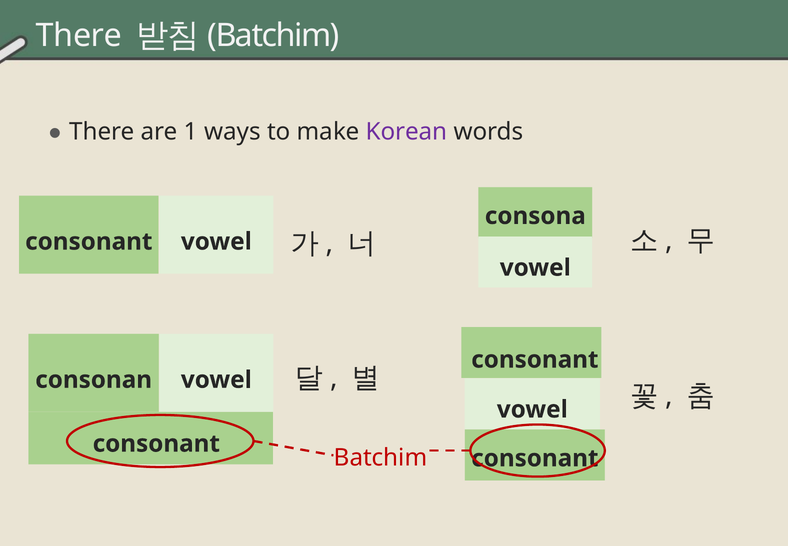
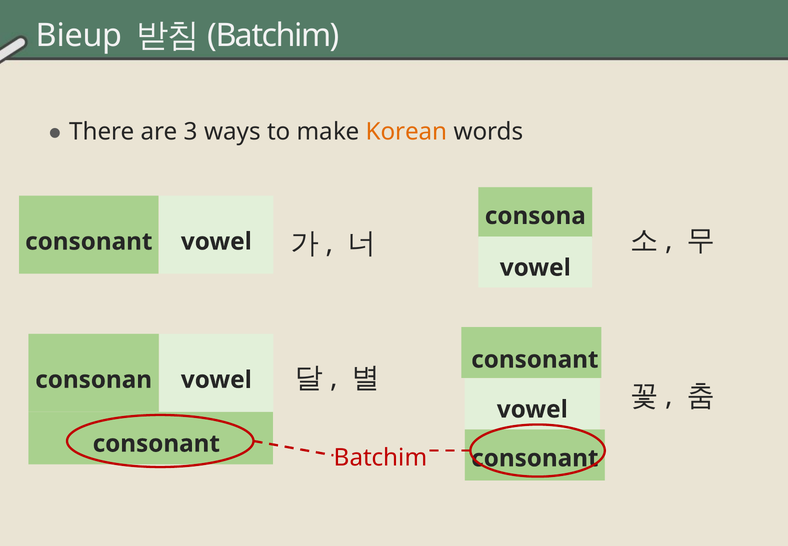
There: There -> Bieup (79, 35)
1: 1 -> 3 (191, 132)
Korean colour: purple -> orange (407, 132)
